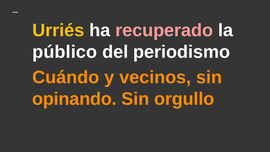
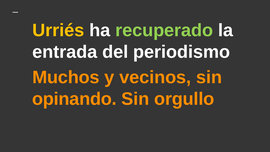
recuperado colour: pink -> light green (164, 30)
público: público -> entrada (65, 52)
Cuándo: Cuándo -> Muchos (66, 77)
